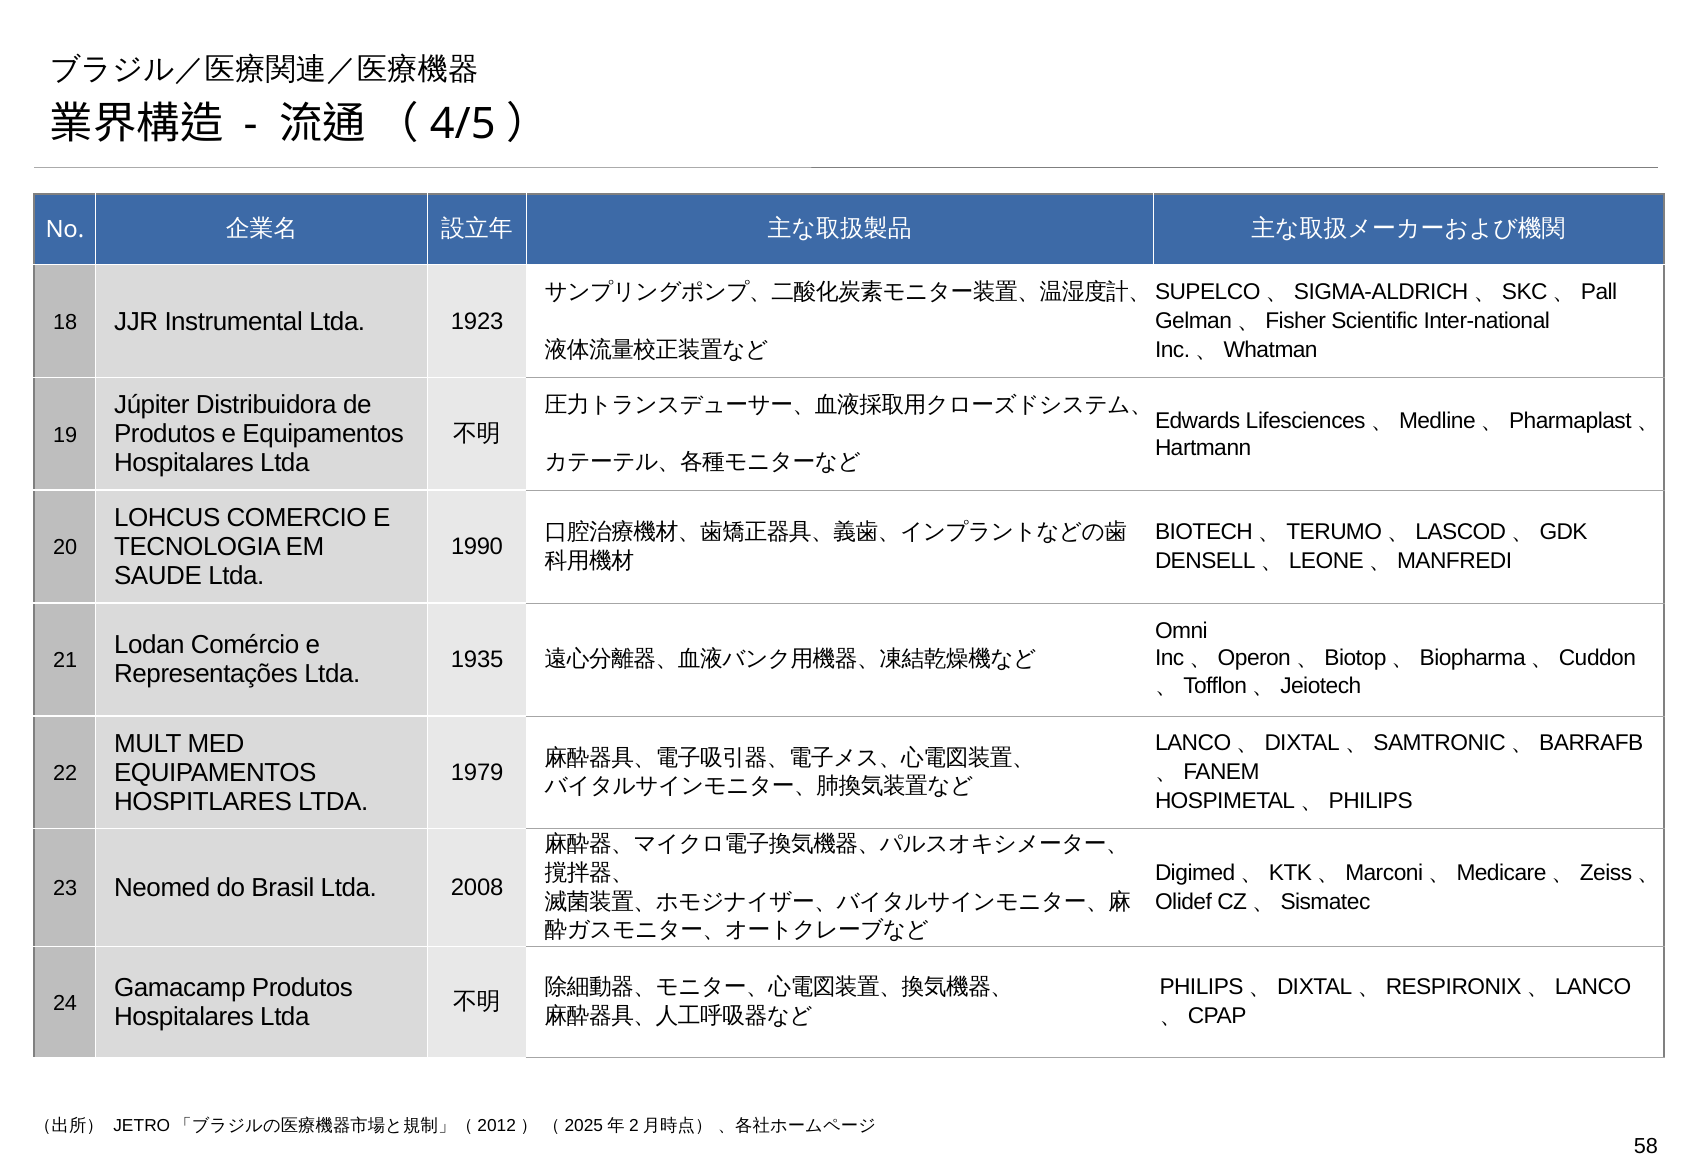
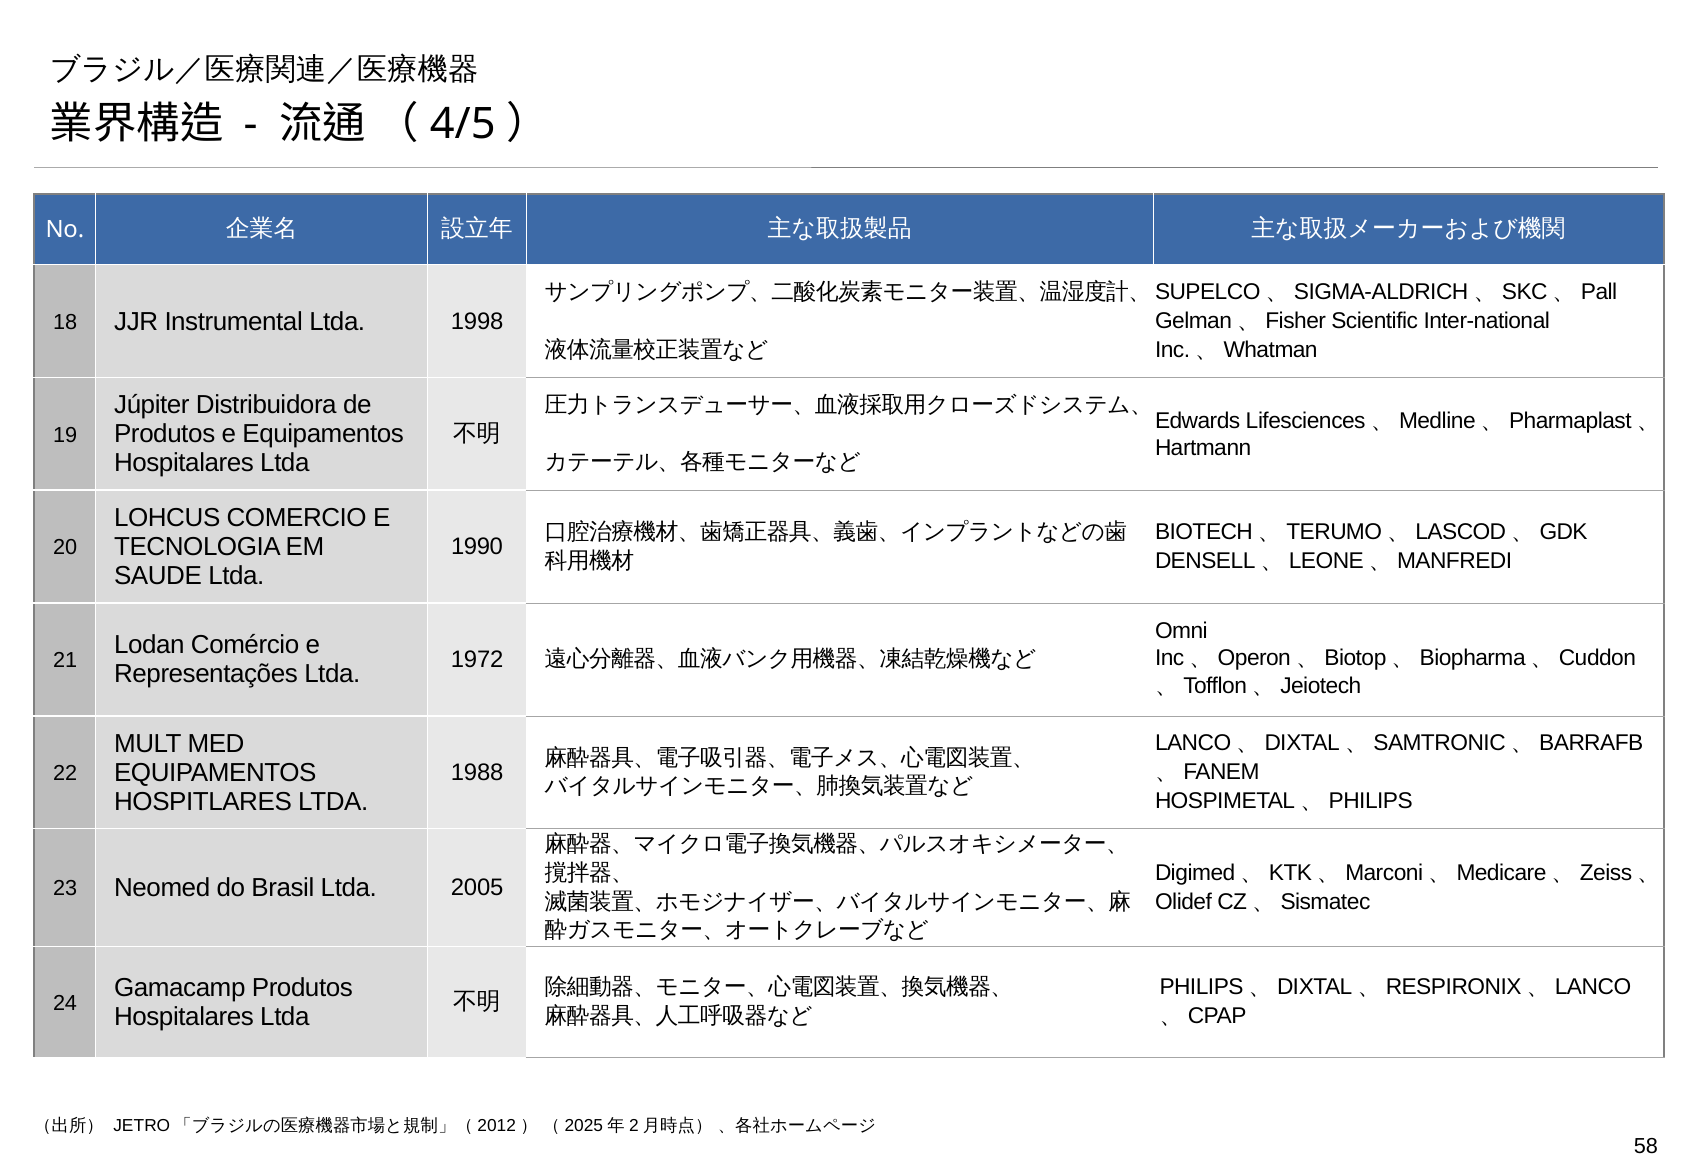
1923: 1923 -> 1998 (477, 322)
1935: 1935 -> 1972 (477, 660)
1979: 1979 -> 1988 (477, 773)
2008: 2008 -> 2005 (477, 888)
